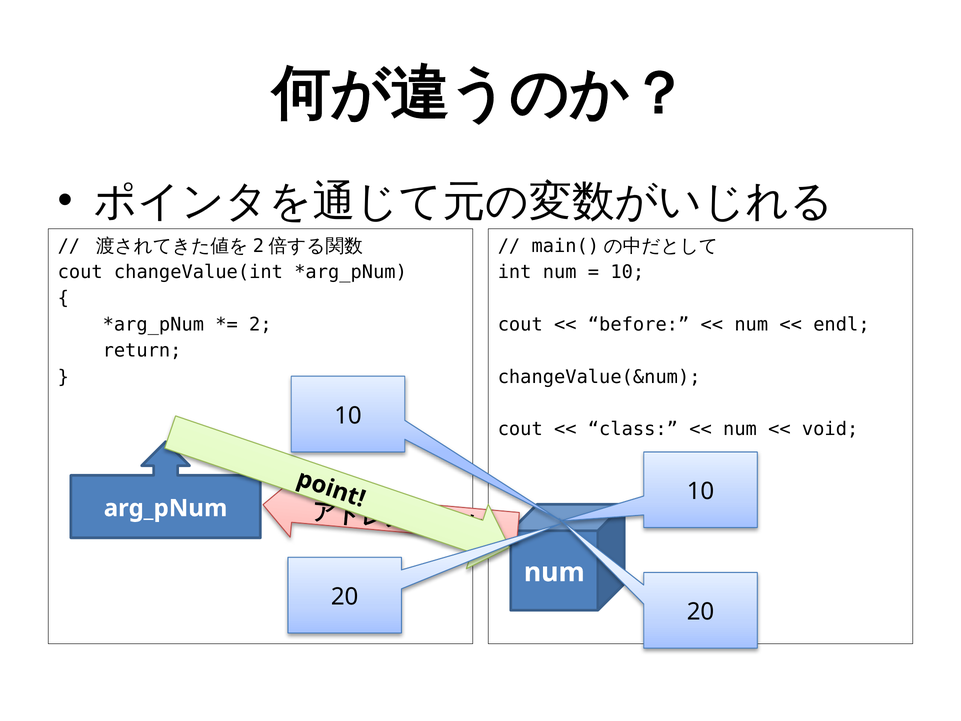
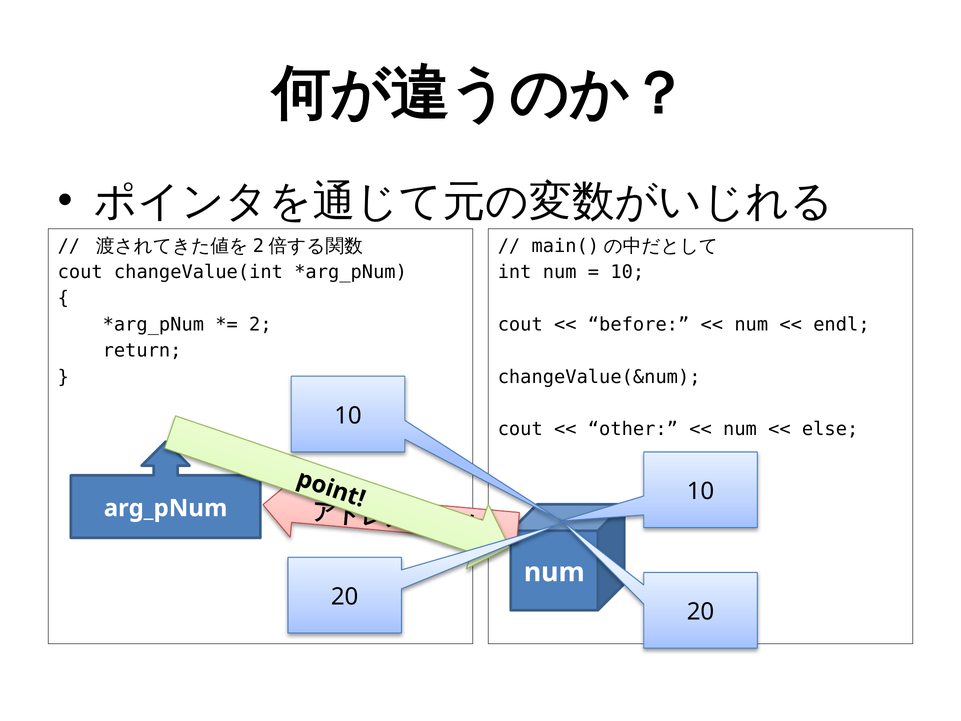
class: class -> other (633, 429)
void: void -> else (830, 429)
